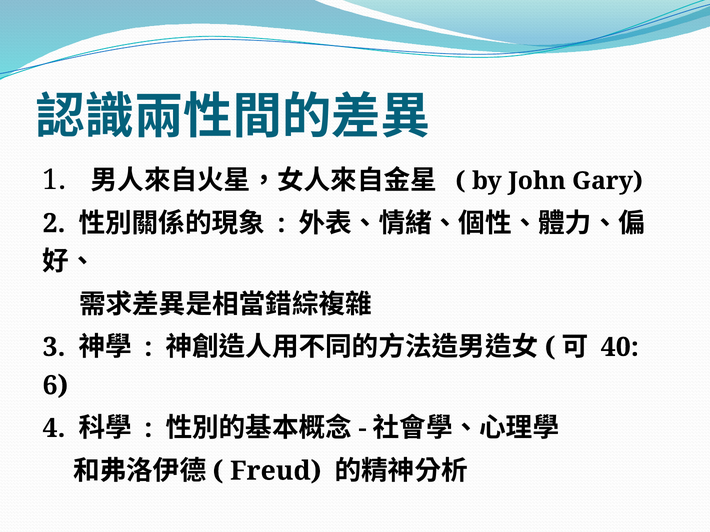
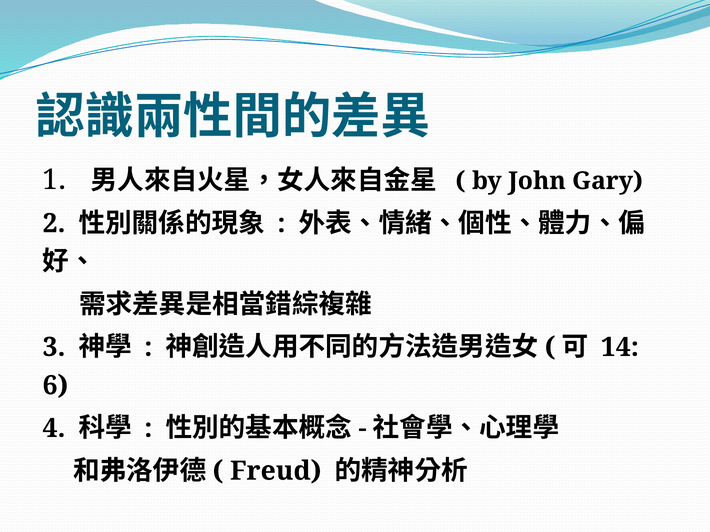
40: 40 -> 14 (620, 347)
